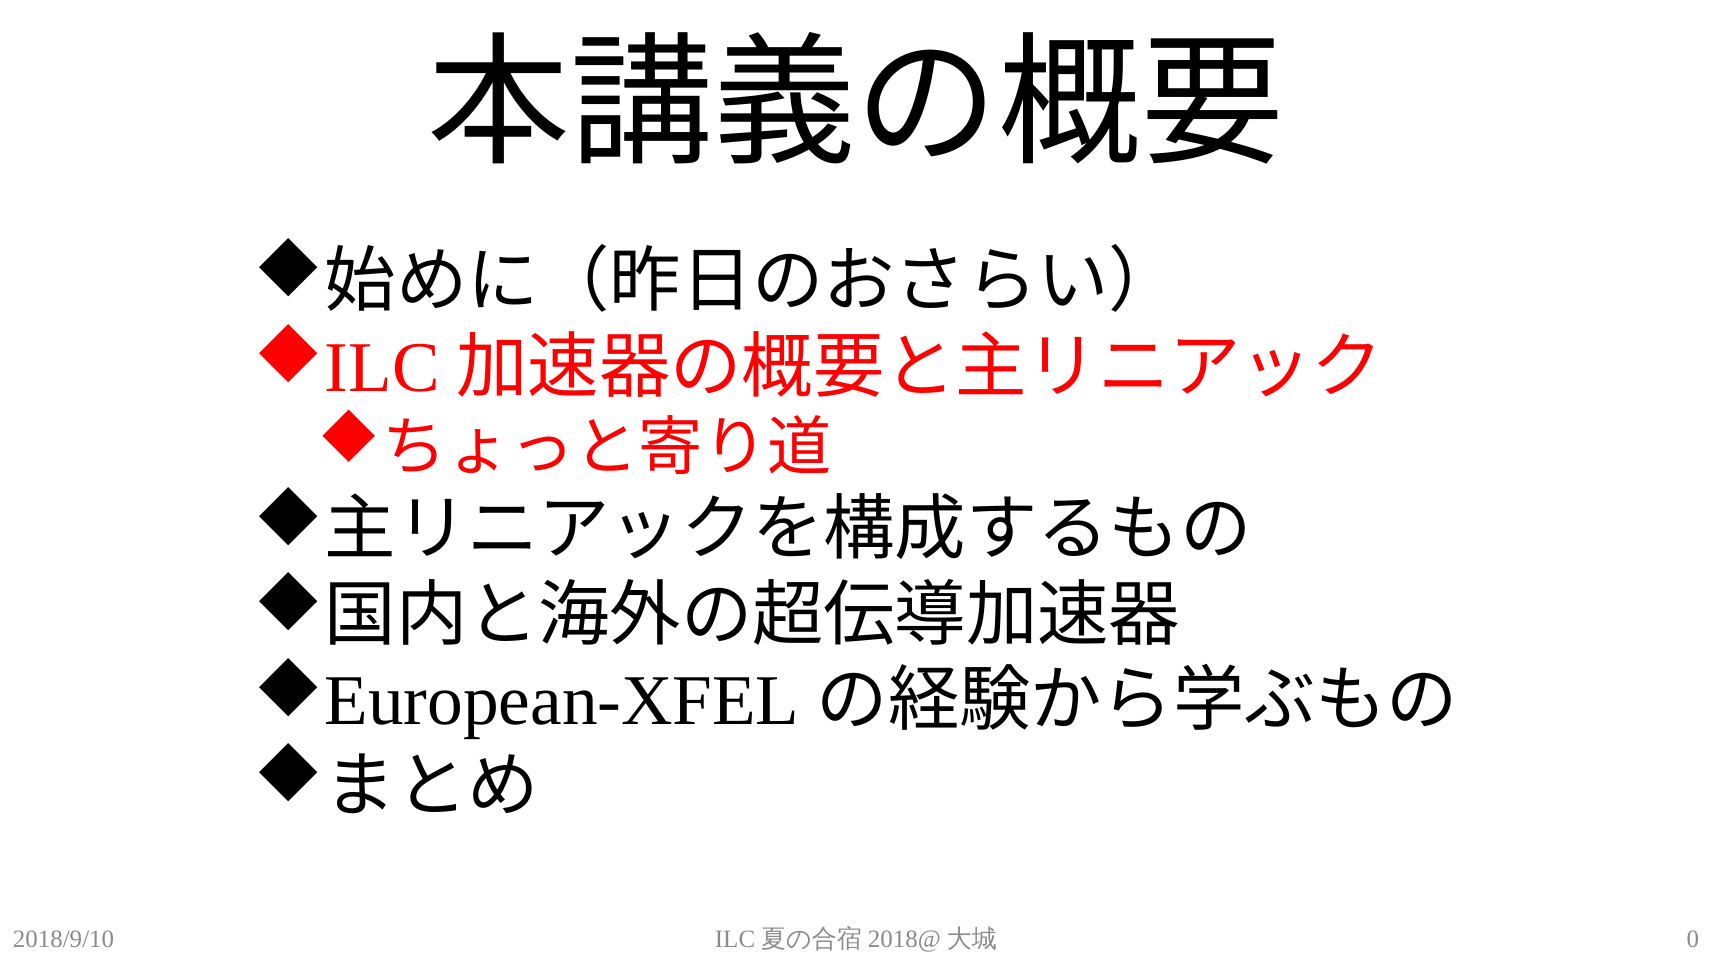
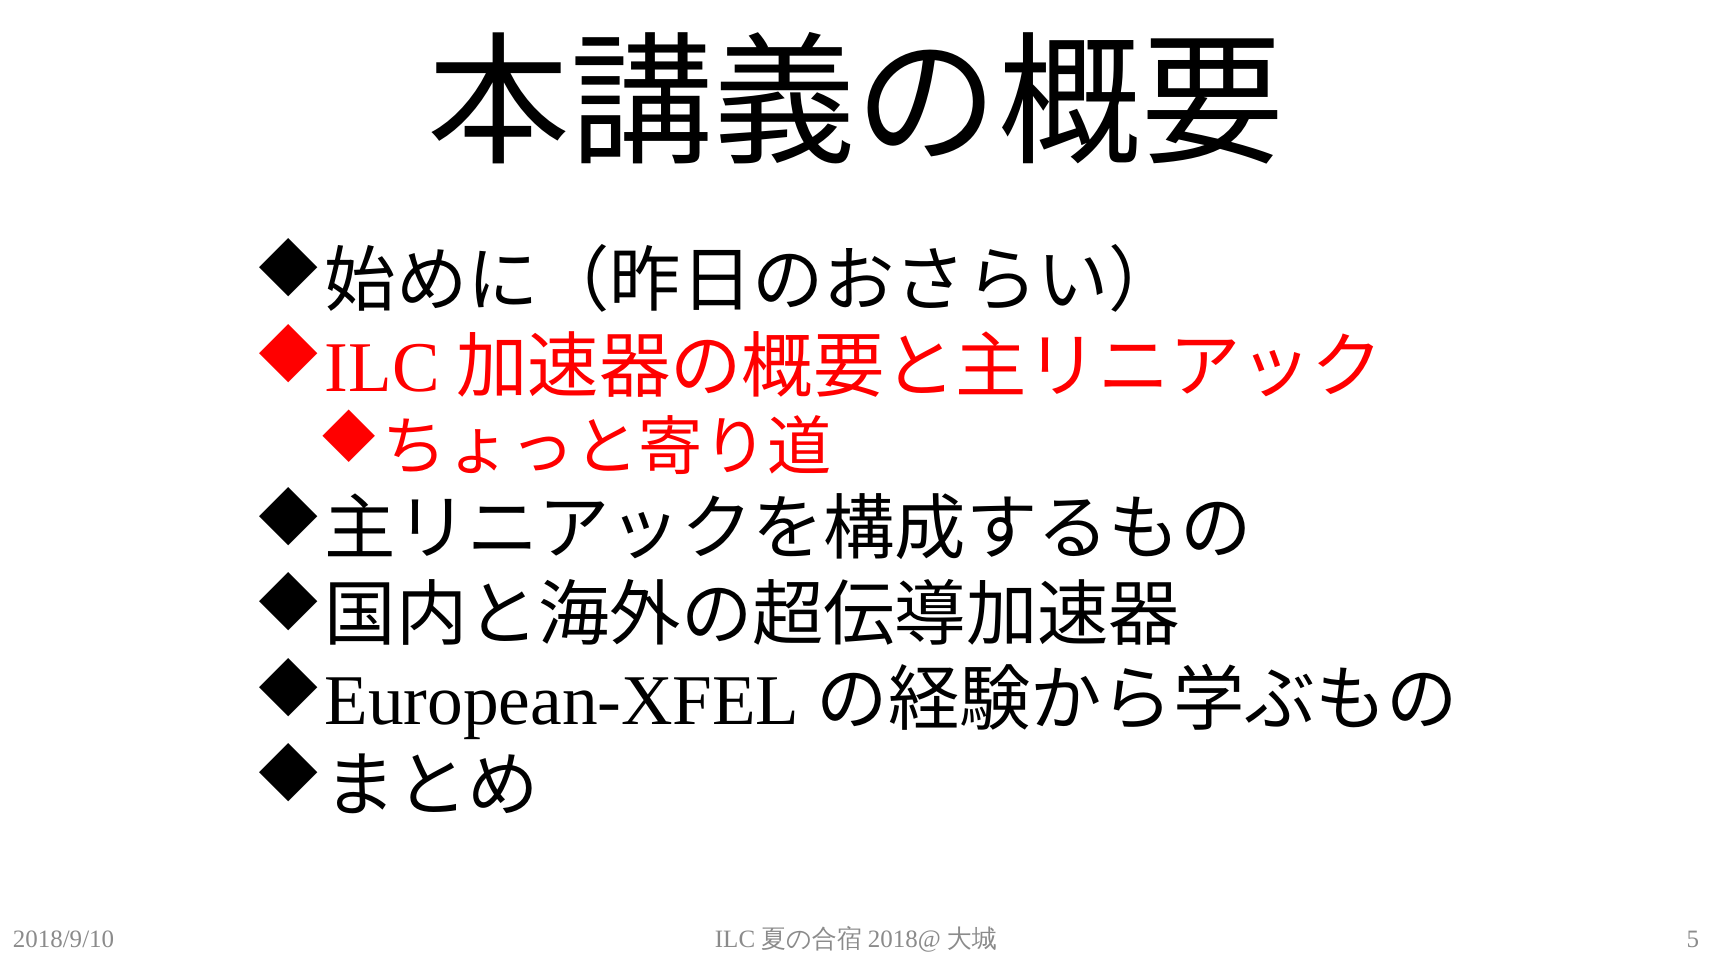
0: 0 -> 5 (1693, 939)
